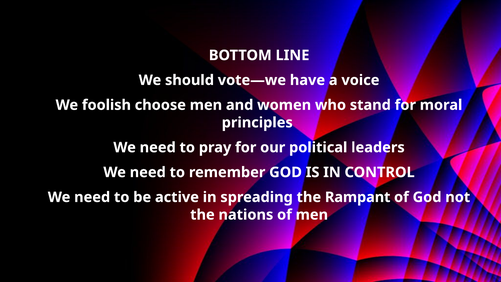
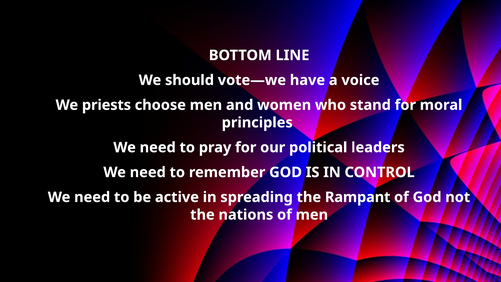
foolish: foolish -> priests (106, 105)
